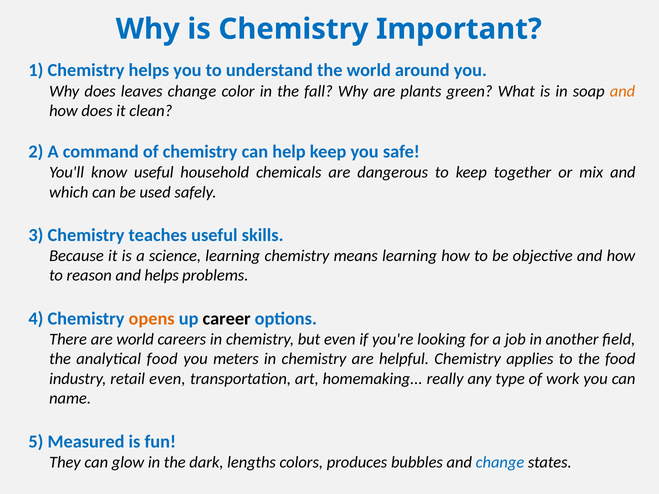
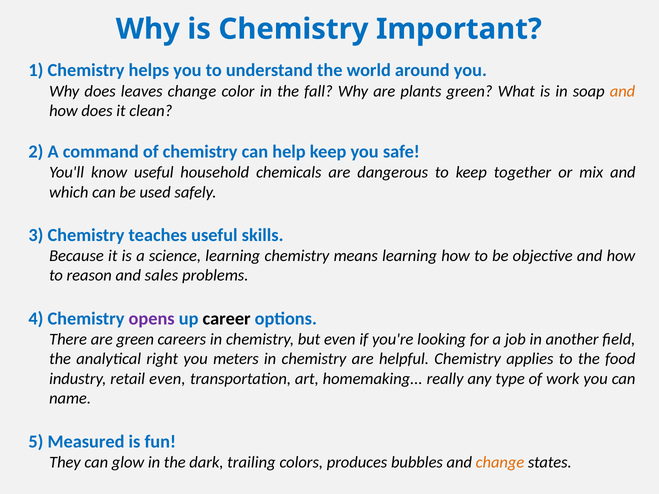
and helps: helps -> sales (161, 276)
opens colour: orange -> purple (152, 319)
are world: world -> green (135, 339)
analytical food: food -> right (162, 359)
lengths: lengths -> trailing (251, 462)
change colour: blue -> orange (500, 462)
